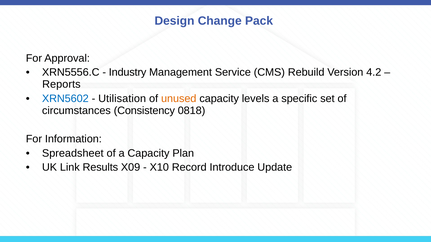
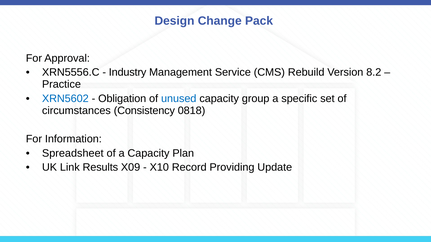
4.2: 4.2 -> 8.2 (374, 73)
Reports: Reports -> Practice (61, 85)
Utilisation: Utilisation -> Obligation (122, 99)
unused colour: orange -> blue (179, 99)
levels: levels -> group (256, 99)
Introduce: Introduce -> Providing (232, 168)
